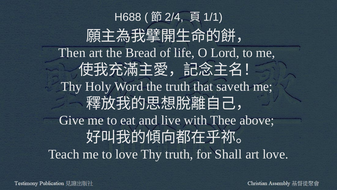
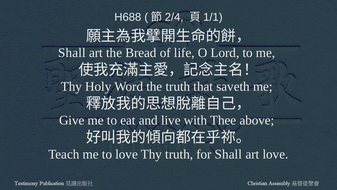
Then: Then -> Shall (72, 53)
